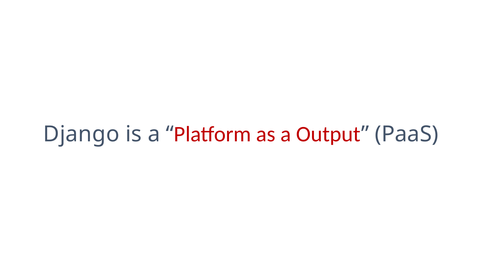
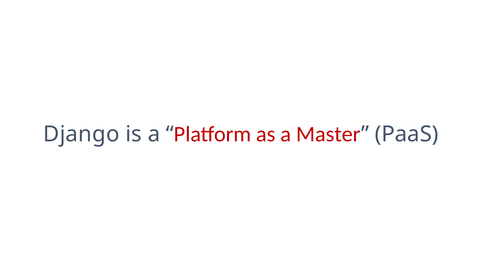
Output: Output -> Master (328, 134)
